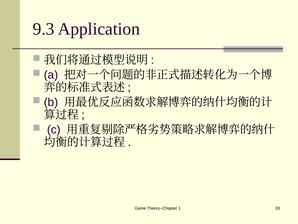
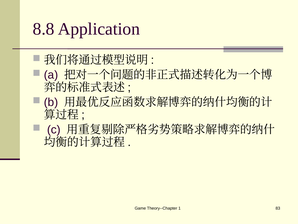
9.3: 9.3 -> 8.8 (44, 29)
